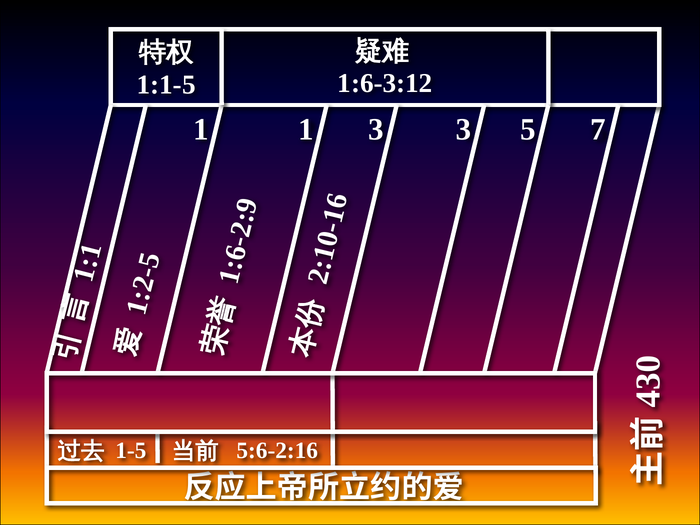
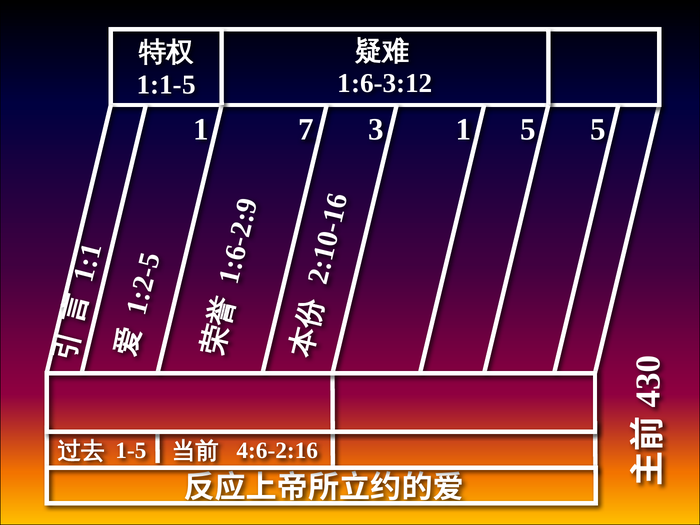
1 1: 1 -> 7 (306, 129)
3 3: 3 -> 1 (464, 129)
5 7: 7 -> 5 (598, 129)
5:6-2:16: 5:6-2:16 -> 4:6-2:16 (277, 451)
